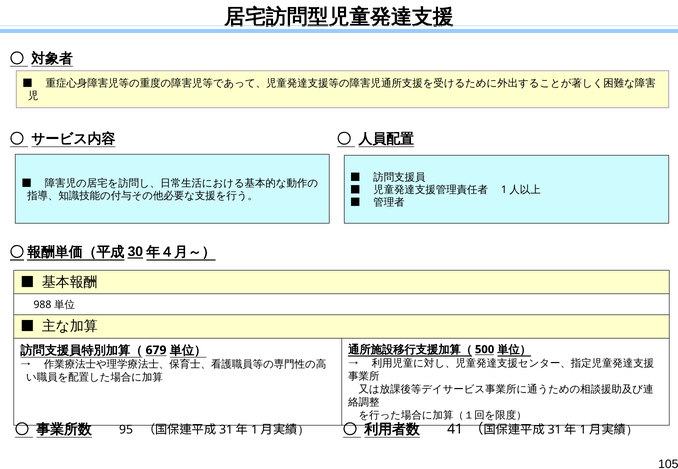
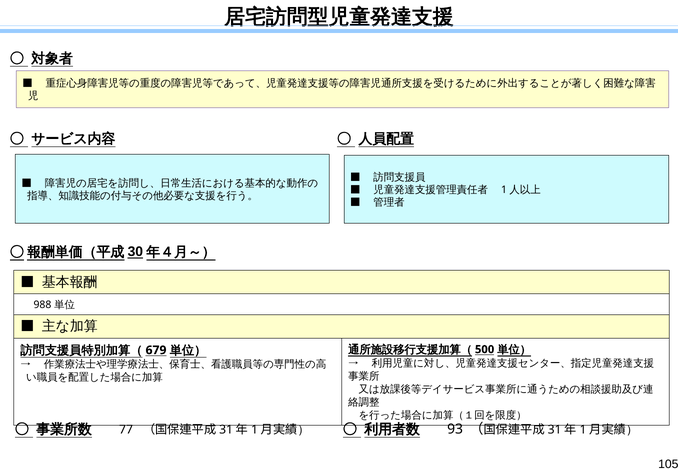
95: 95 -> 77 (126, 430)
41: 41 -> 93 (455, 429)
